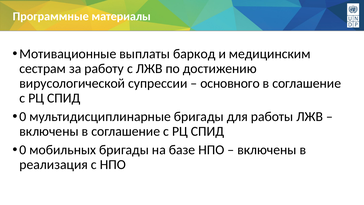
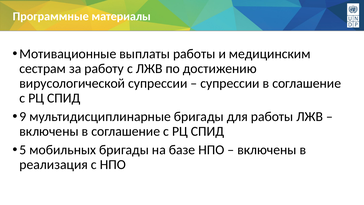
выплаты баркод: баркод -> работы (194, 54)
основного: основного -> супрессии (230, 83)
0: 0 -> 9 (23, 116)
0: 0 -> 5 (23, 150)
